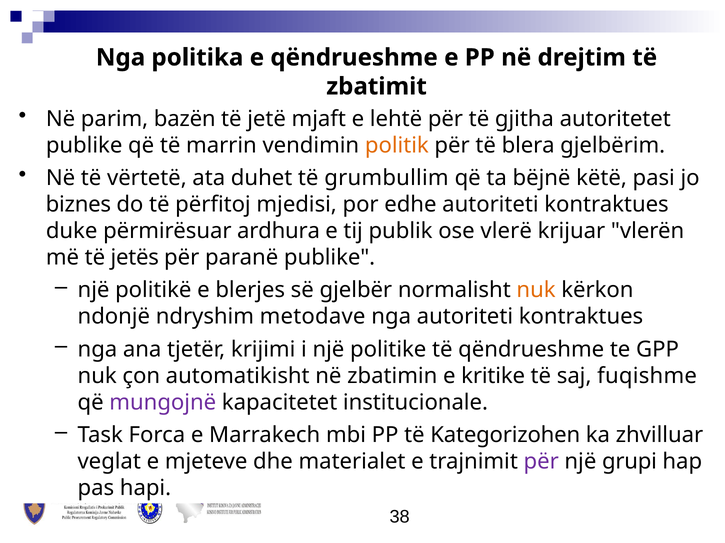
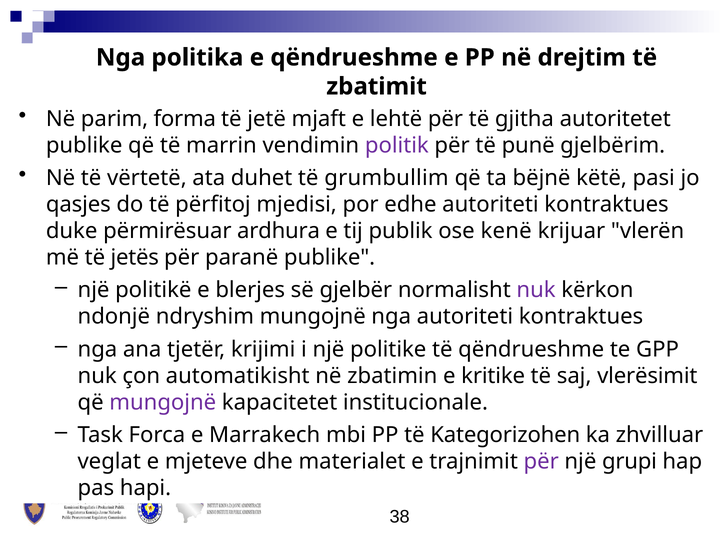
bazën: bazën -> forma (185, 119)
politik colour: orange -> purple (397, 146)
blera: blera -> punë (528, 146)
biznes: biznes -> qasjes (78, 205)
vlerë: vlerë -> kenë (506, 231)
nuk colour: orange -> purple (536, 291)
ndryshim metodave: metodave -> mungojnë (313, 317)
fuqishme: fuqishme -> vlerësimit (647, 376)
